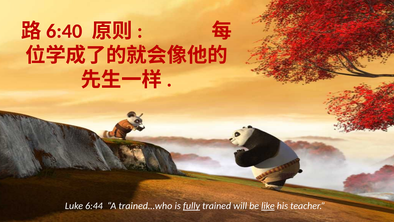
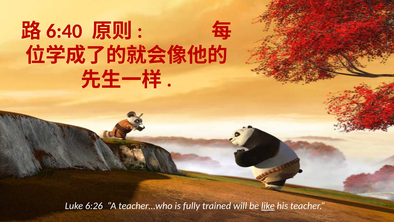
6:44: 6:44 -> 6:26 (94, 206)
trained…who: trained…who -> teacher…who (145, 206)
fully underline: present -> none (192, 206)
